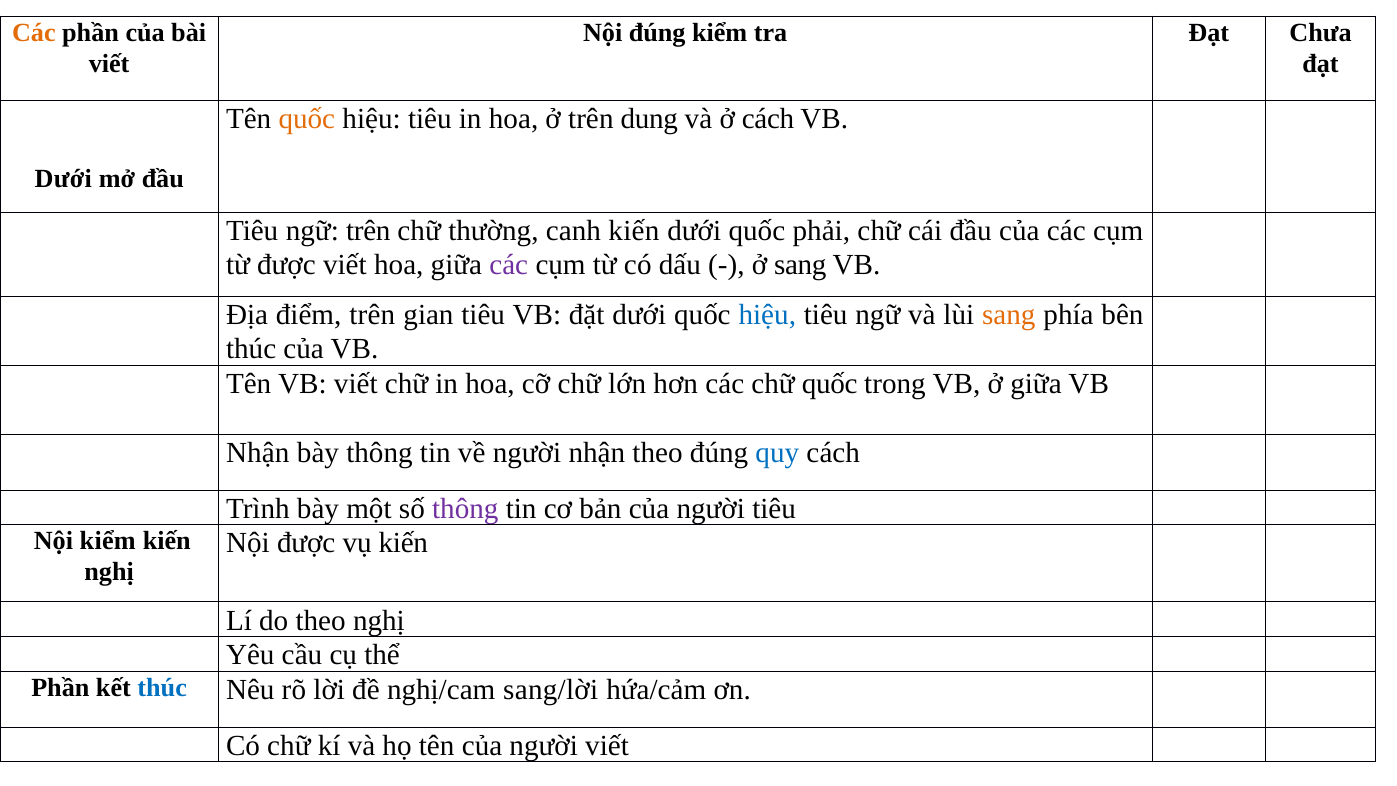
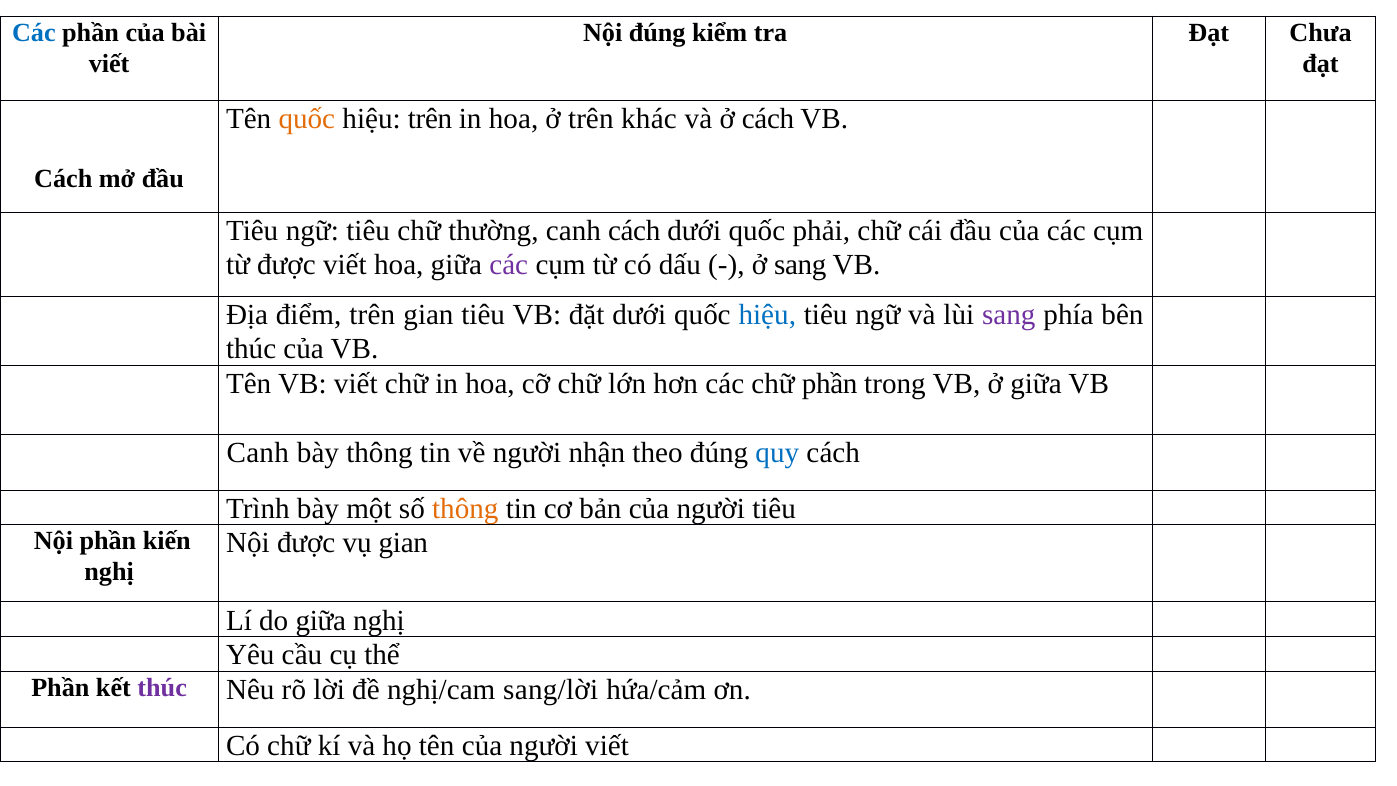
Các colour: orange -> blue (34, 33)
tiêu: tiêu -> trên (430, 119)
dung: dung -> khác (649, 119)
Dưới: Dưới -> Cách (63, 179)
ngữ trên: trên -> tiêu (368, 231)
canh kiến: kiến -> cách (634, 231)
sang colour: orange -> purple (1009, 315)
chữ quốc: quốc -> phần (830, 384)
Nhận: Nhận -> Canh (258, 452)
thông colour: purple -> orange (465, 508)
Nội kiểm: kiểm -> phần (108, 541)
vụ kiến: kiến -> gian (403, 543)
do theo: theo -> giữa (321, 620)
thúc colour: blue -> purple (162, 688)
